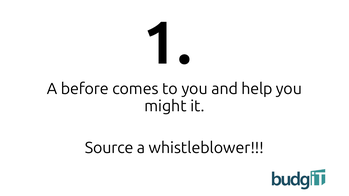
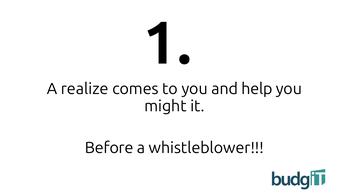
before: before -> realize (85, 89)
Source: Source -> Before (109, 148)
